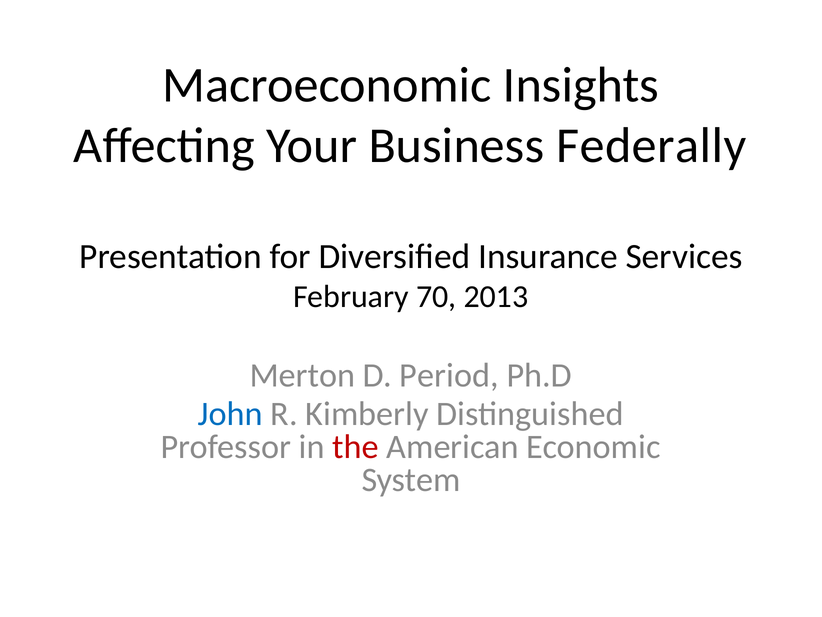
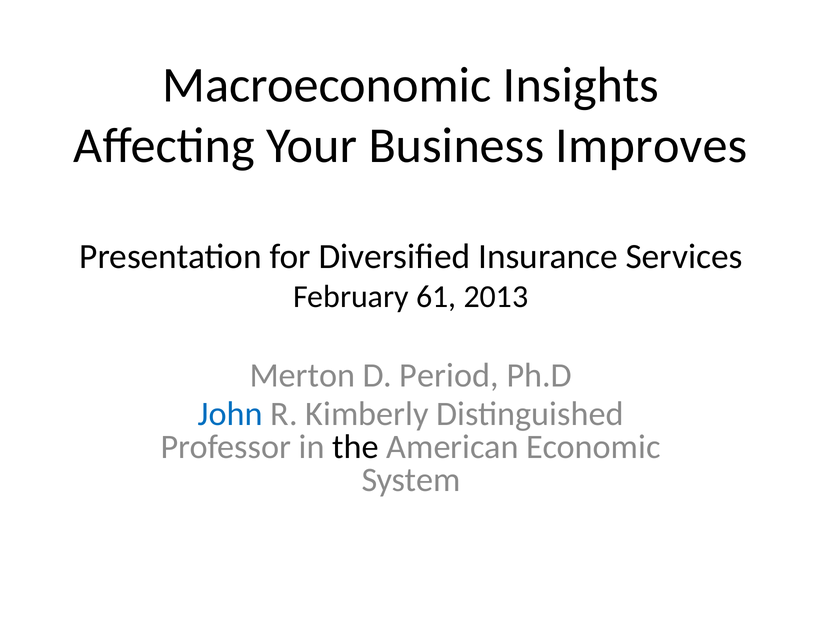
Federally: Federally -> Improves (651, 146)
70: 70 -> 61 (436, 296)
the colour: red -> black (355, 447)
